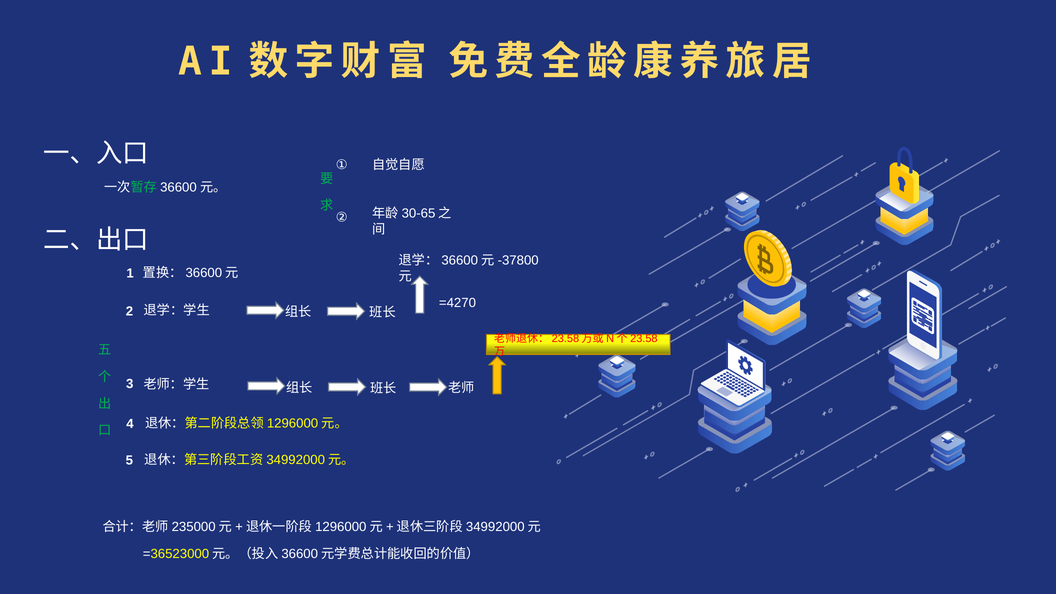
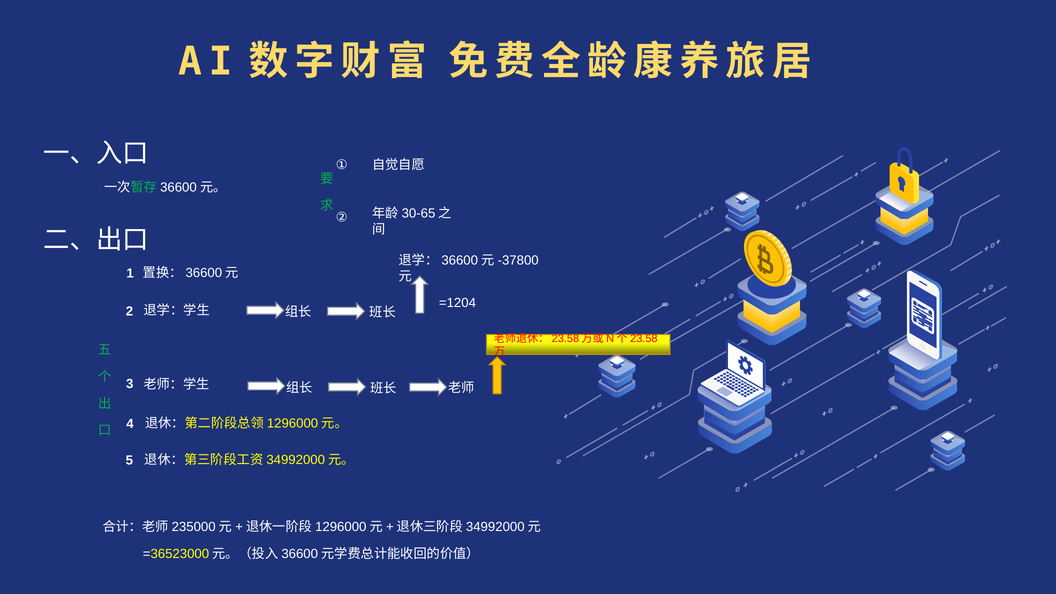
=4270: =4270 -> =1204 (457, 303)
